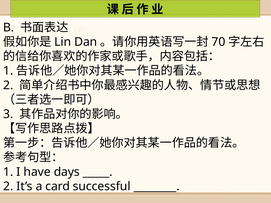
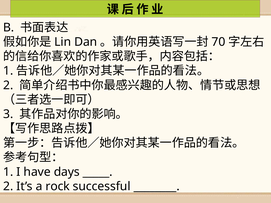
card: card -> rock (58, 187)
